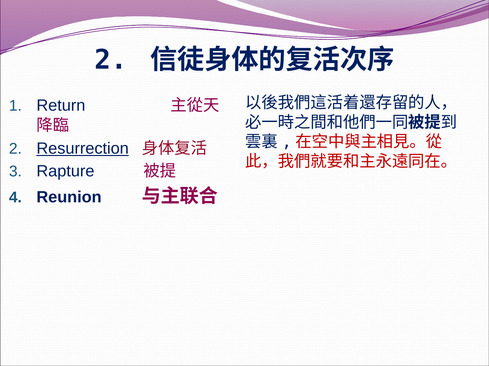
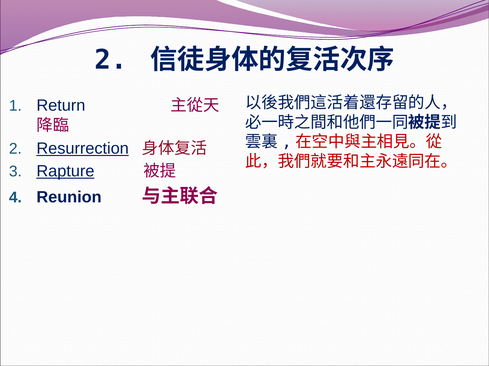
Rapture underline: none -> present (65, 171)
